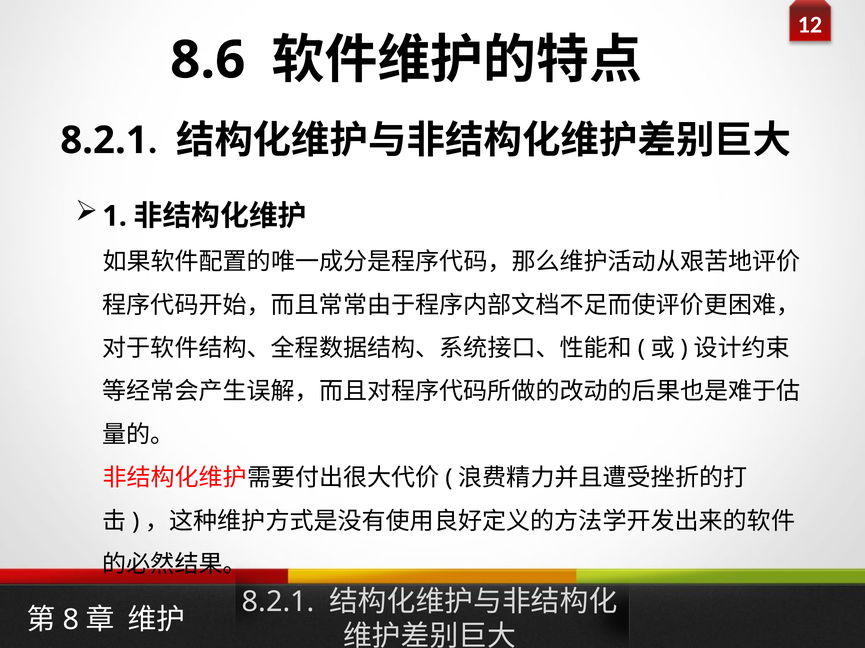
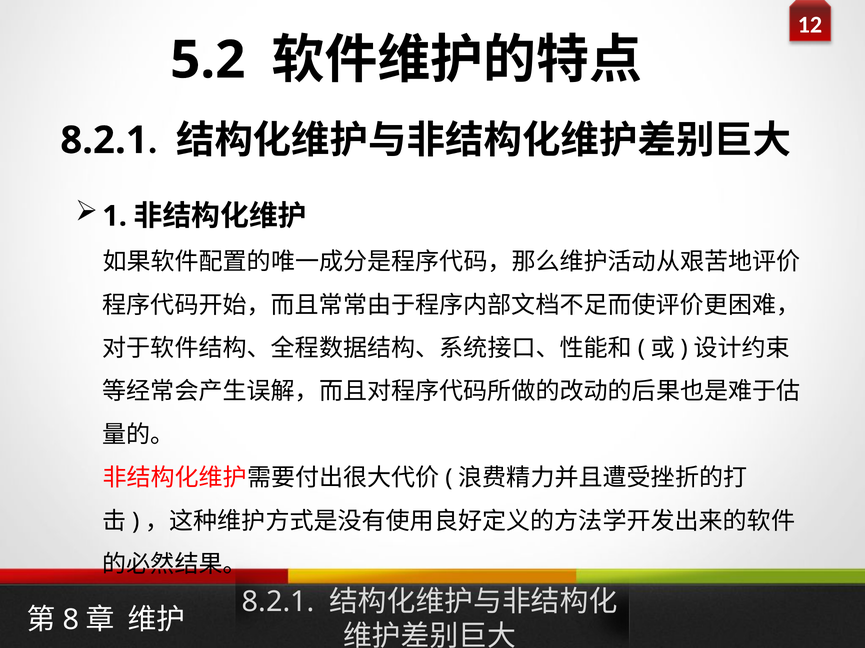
8.6: 8.6 -> 5.2 (208, 60)
